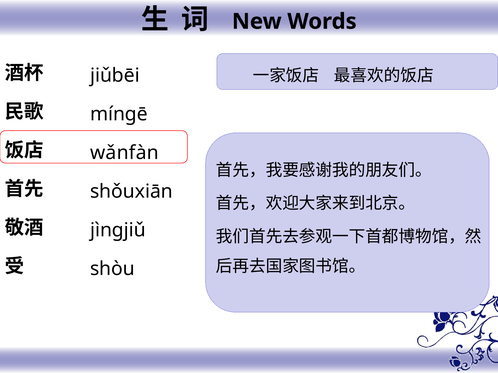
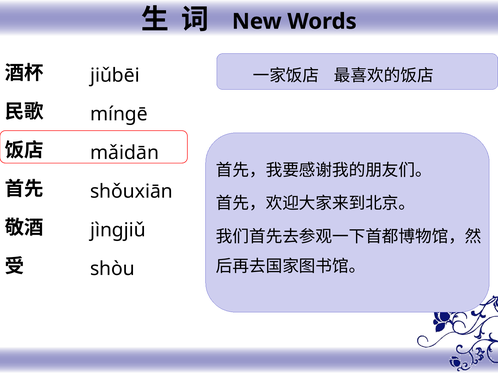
wǎnfàn: wǎnfàn -> mǎidān (125, 153)
